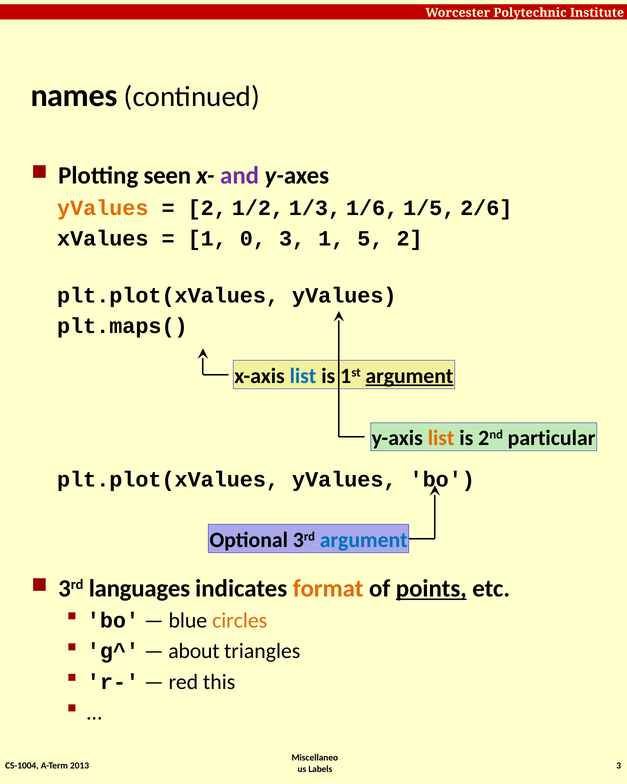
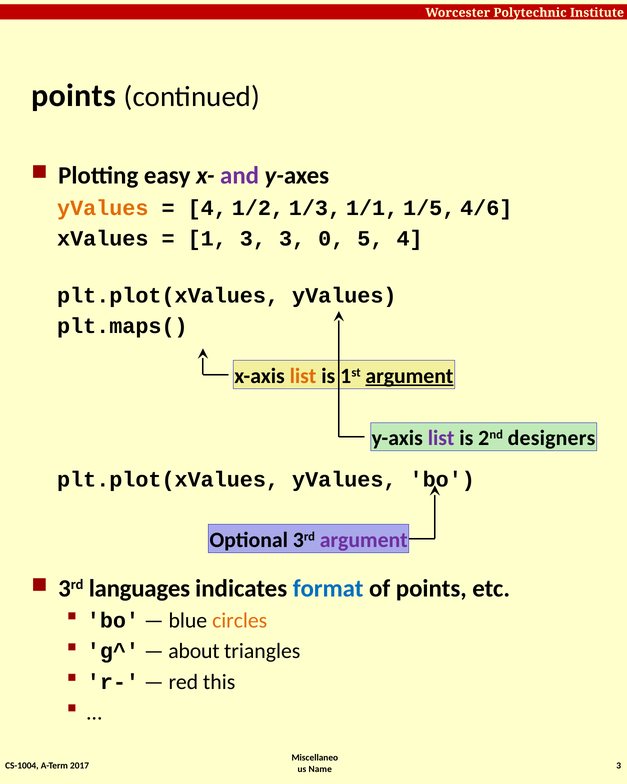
names: names -> points (74, 96)
seen: seen -> easy (167, 176)
2: 2 -> 4 (207, 208)
1/6: 1/6 -> 1/1 (372, 208)
2/6: 2/6 -> 4/6 (486, 208)
1 0: 0 -> 3 (253, 239)
3 1: 1 -> 0 (331, 239)
5 2: 2 -> 4 (410, 239)
list colour: blue -> orange (303, 376)
list colour: orange -> purple (441, 438)
particular: particular -> designers (552, 438)
argument colour: blue -> purple (364, 540)
format colour: orange -> blue (328, 588)
points underline: present -> none (431, 588)
2013: 2013 -> 2017 (80, 766)
Labels: Labels -> Name (320, 769)
